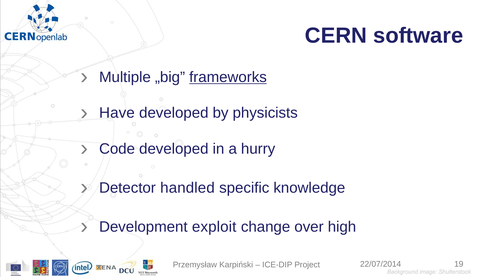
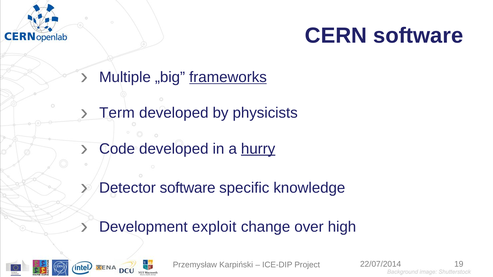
Have: Have -> Term (117, 113)
hurry underline: none -> present (258, 149)
Detector handled: handled -> software (188, 188)
